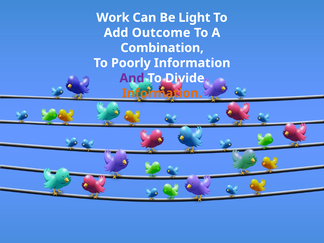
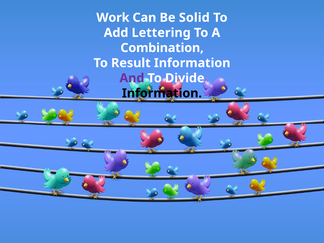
Light: Light -> Solid (194, 18)
Outcome: Outcome -> Lettering (161, 33)
Poorly: Poorly -> Result (131, 63)
Information colour: orange -> black (162, 93)
